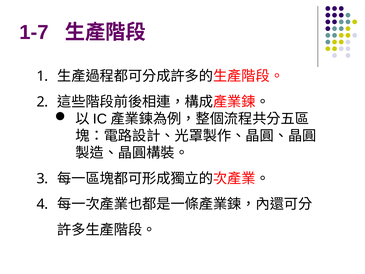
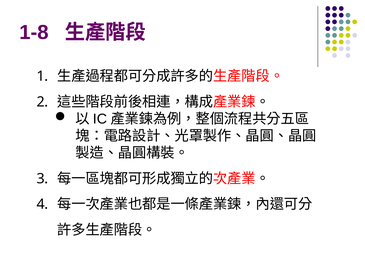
1-7: 1-7 -> 1-8 (34, 32)
